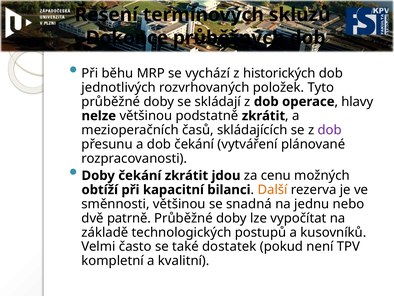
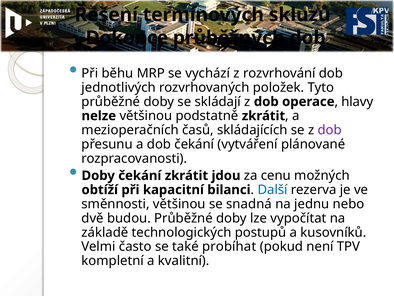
historických: historických -> rozvrhování (279, 73)
Další colour: orange -> blue (273, 189)
patrně: patrně -> budou (129, 218)
dostatek: dostatek -> probíhat (229, 246)
